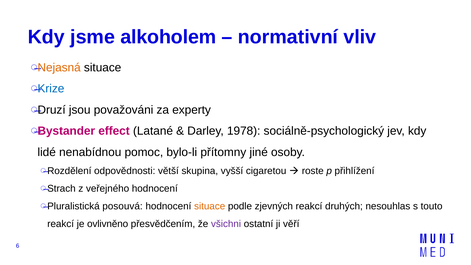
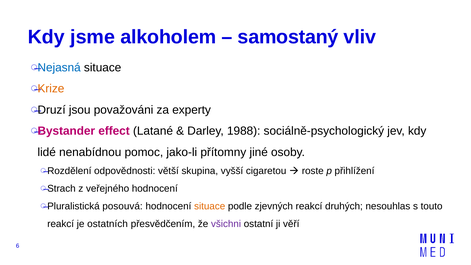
normativní: normativní -> samostaný (288, 37)
Nejasná colour: orange -> blue (59, 67)
Krize colour: blue -> orange (51, 89)
1978: 1978 -> 1988 (244, 131)
bylo-li: bylo-li -> jako-li (182, 152)
ovlivněno: ovlivněno -> ostatních (108, 224)
